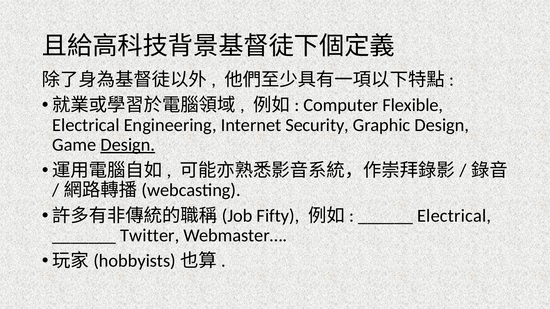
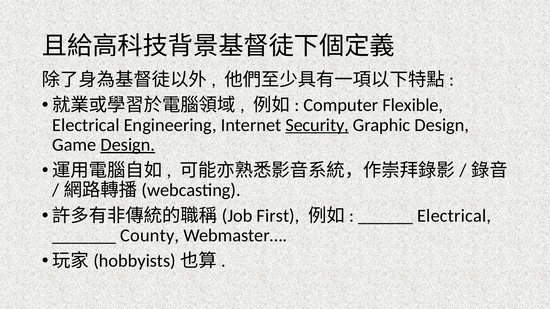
Security underline: none -> present (317, 125)
Fifty: Fifty -> First (278, 216)
Twitter: Twitter -> County (150, 236)
